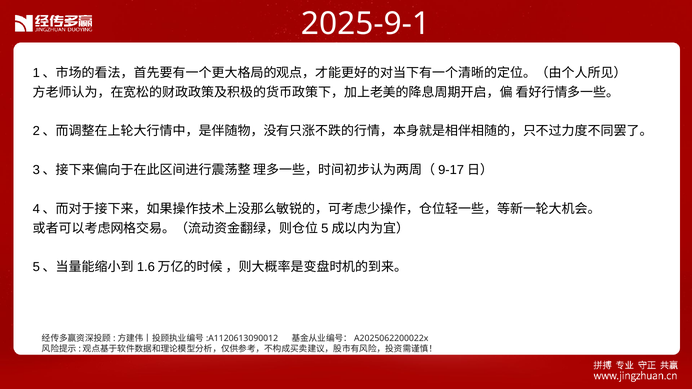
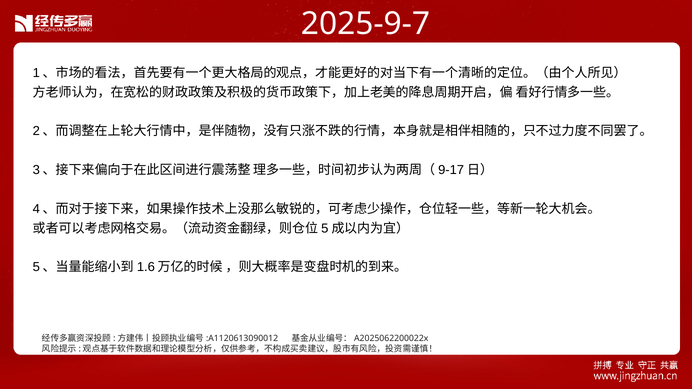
2025-9-1: 2025-9-1 -> 2025-9-7 (365, 24)
